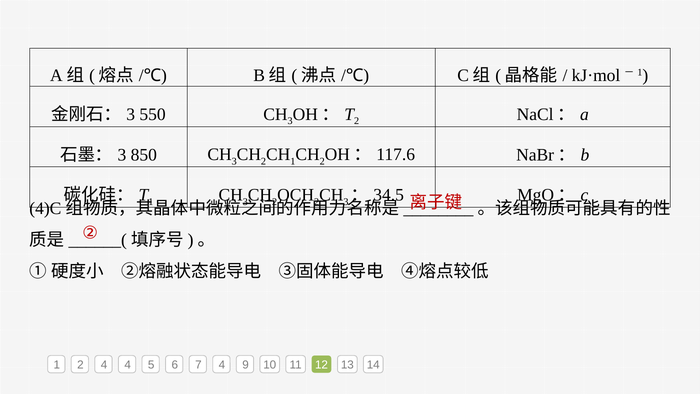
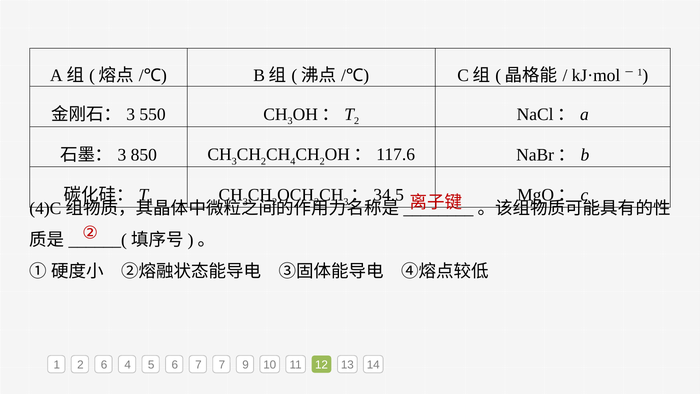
1: 1 -> 4 (293, 161)
2 4: 4 -> 6 (104, 365)
7 4: 4 -> 7 (222, 365)
